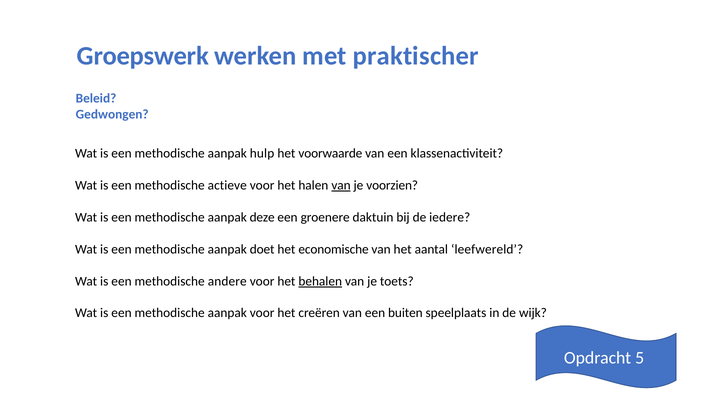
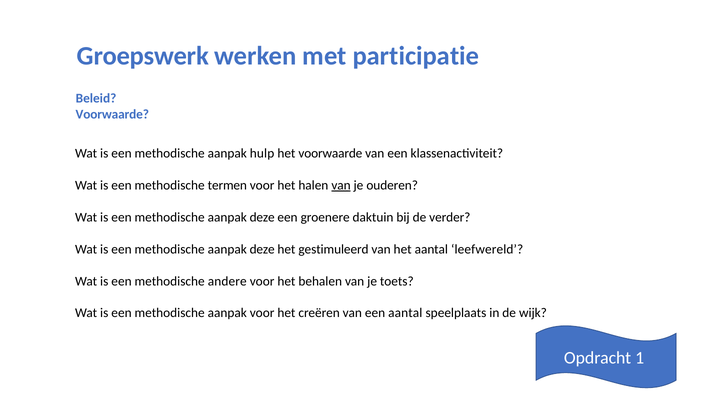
praktischer: praktischer -> participatie (416, 56)
Gedwongen: Gedwongen -> Voorwaarde (112, 114)
actieve: actieve -> termen (227, 186)
voorzien: voorzien -> ouderen (392, 186)
iedere: iedere -> verder (450, 218)
doet: doet -> deze (262, 249)
economische: economische -> gestimuleerd (334, 249)
behalen underline: present -> none (320, 281)
een buiten: buiten -> aantal (405, 313)
5: 5 -> 1 (640, 358)
